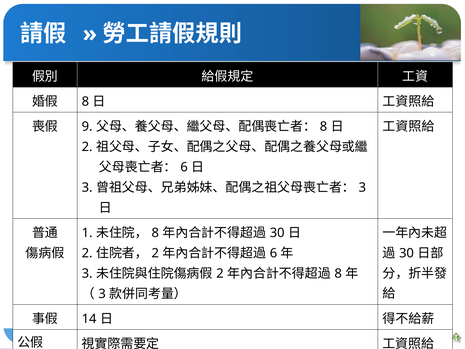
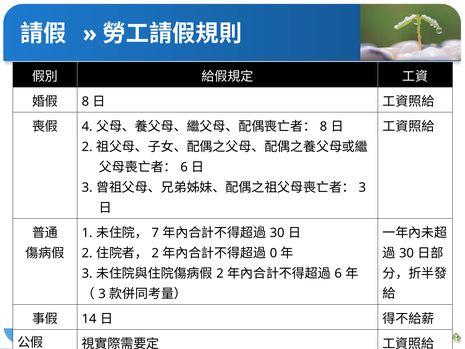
9: 9 -> 4 (87, 127)
8: 8 -> 7 (155, 233)
6: 6 -> 0 (273, 253)
8: 8 -> 6 (338, 273)
